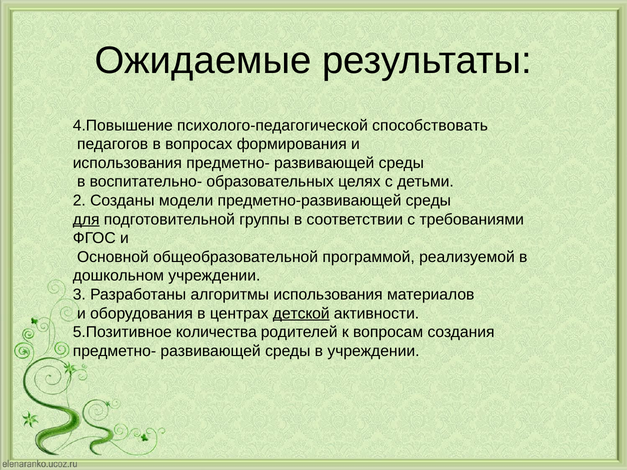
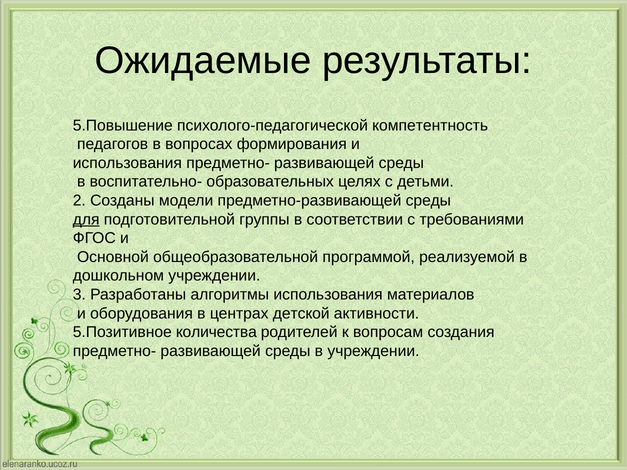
4.Повышение: 4.Повышение -> 5.Повышение (123, 125)
способствовать: способствовать -> компетентность (430, 125)
детской underline: present -> none (301, 314)
